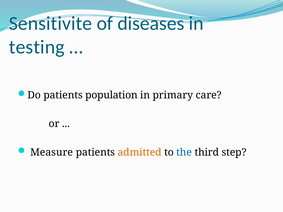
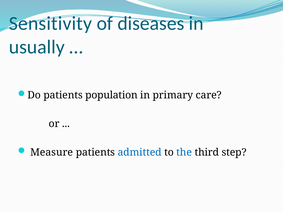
Sensitivite: Sensitivite -> Sensitivity (50, 23)
testing: testing -> usually (37, 47)
admitted colour: orange -> blue (140, 153)
